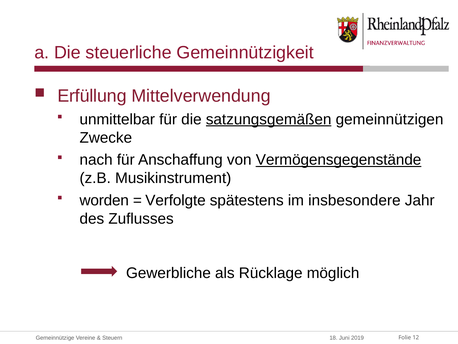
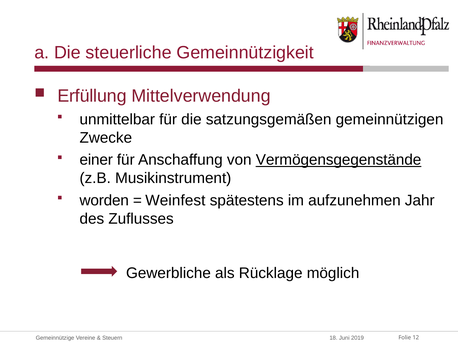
satzungsgemäßen underline: present -> none (269, 119)
nach: nach -> einer (96, 160)
Verfolgte: Verfolgte -> Weinfest (175, 200)
insbesondere: insbesondere -> aufzunehmen (354, 200)
